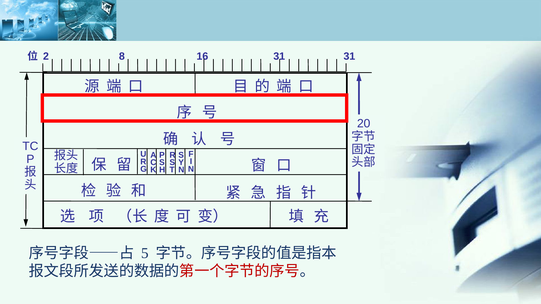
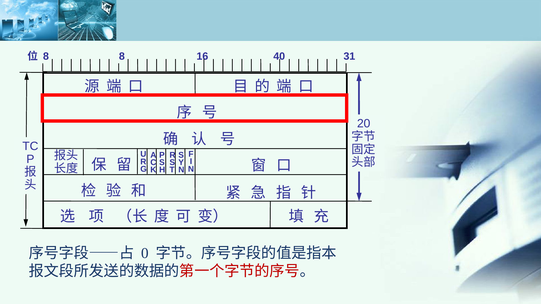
2: 2 -> 8 (46, 57)
16 31: 31 -> 40 (279, 57)
5: 5 -> 0 (145, 254)
